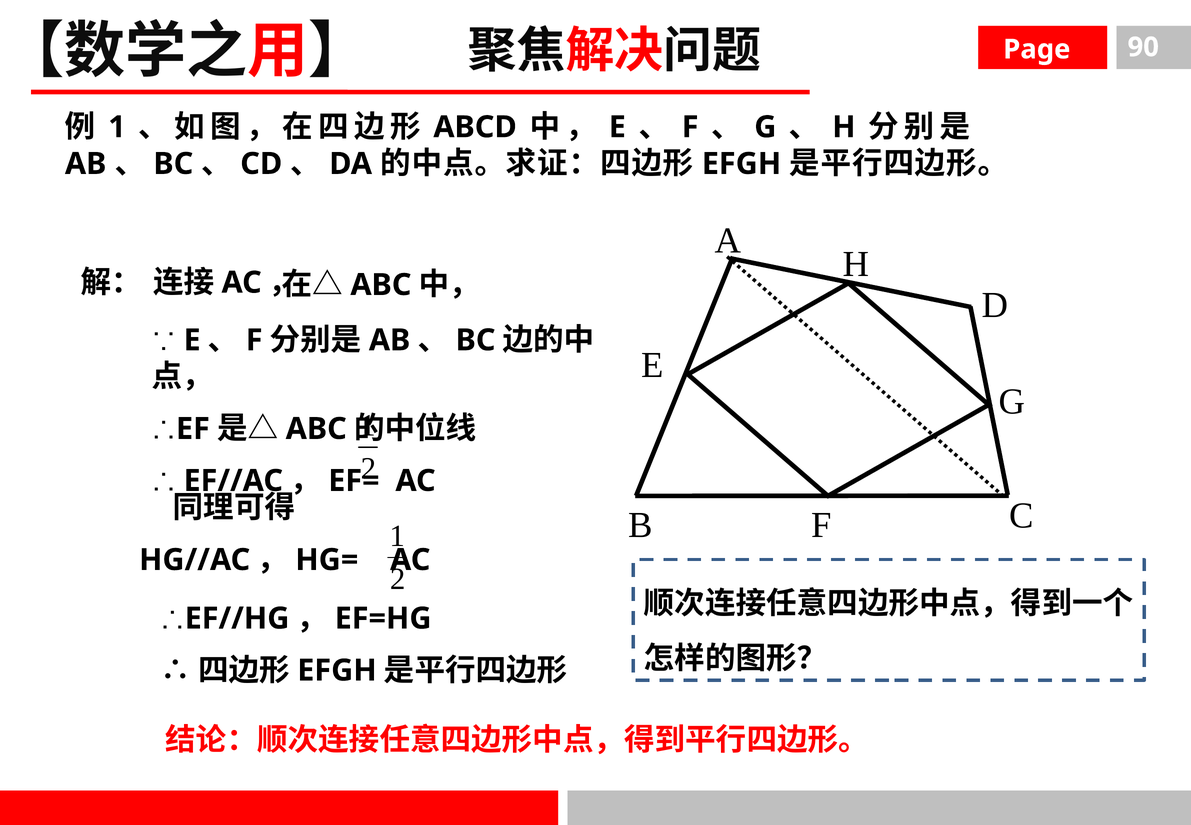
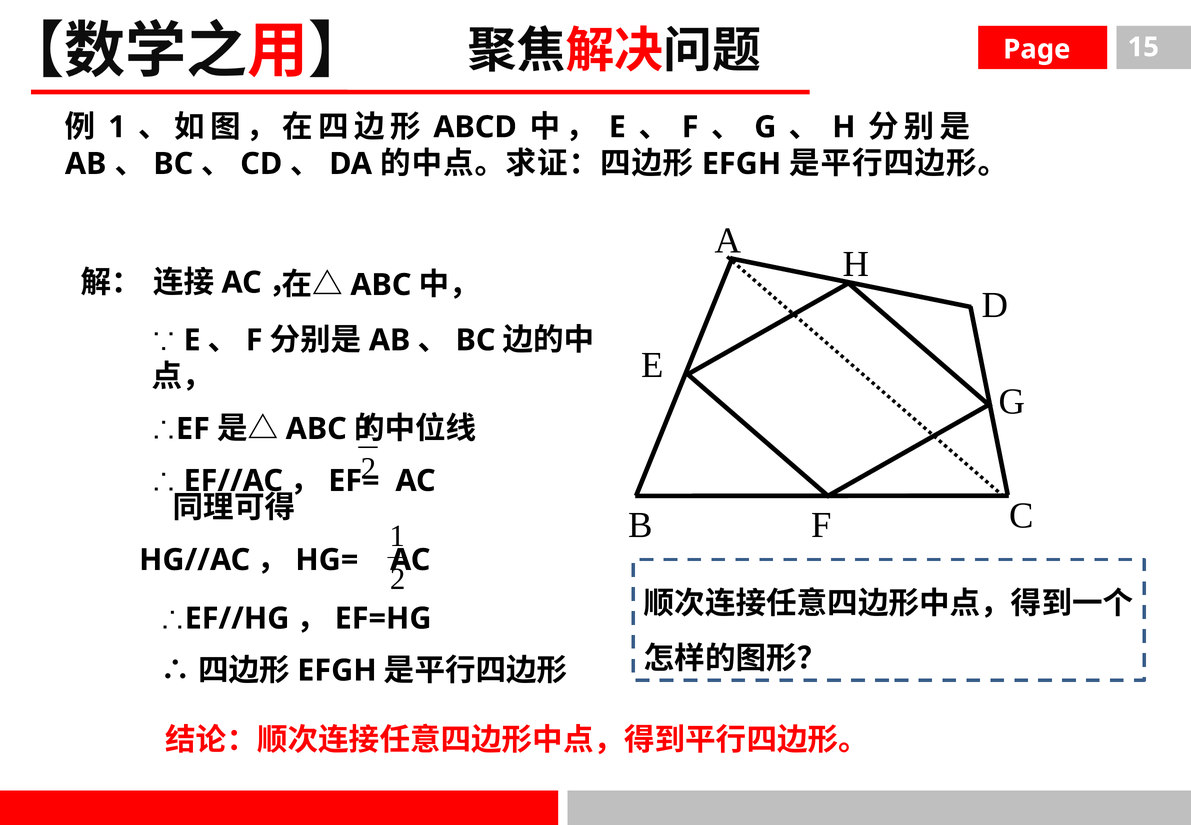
90: 90 -> 15 (1143, 47)
